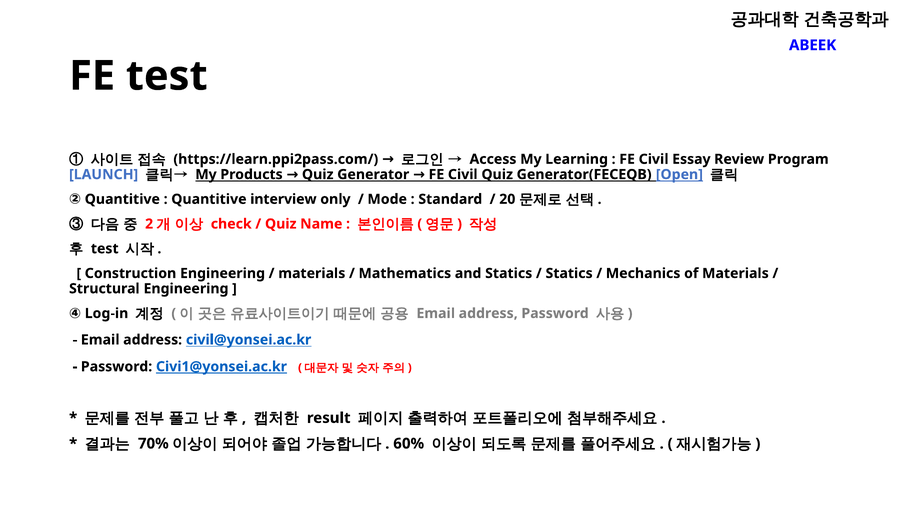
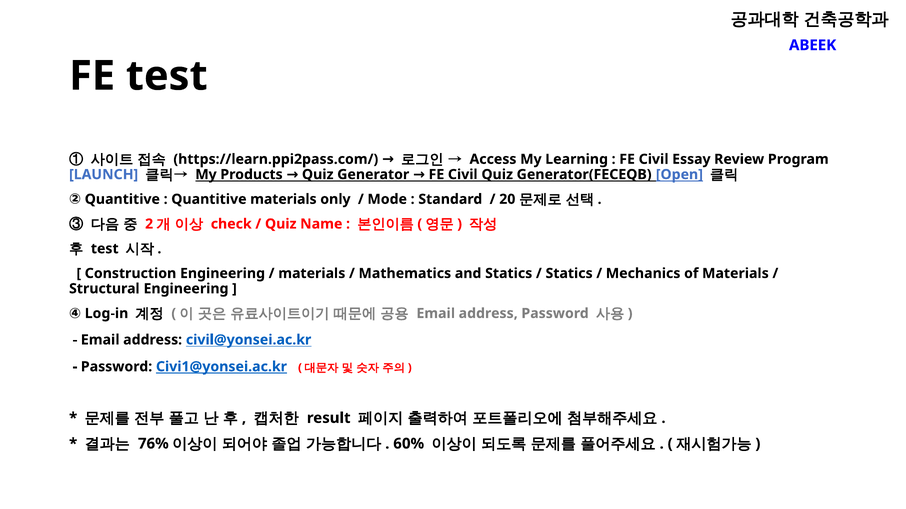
Quantitive interview: interview -> materials (283, 199)
70%: 70% -> 76% (153, 444)
